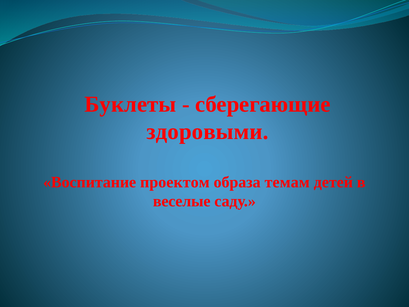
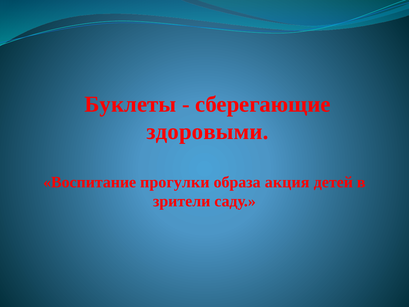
проектом: проектом -> прогулки (175, 182)
темам: темам -> акция (287, 182)
веселые: веселые -> зрители (182, 201)
